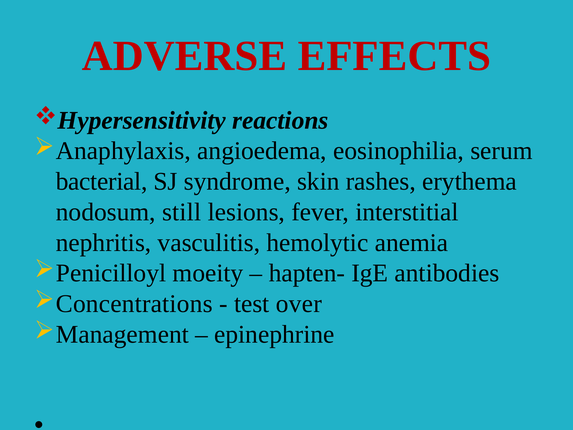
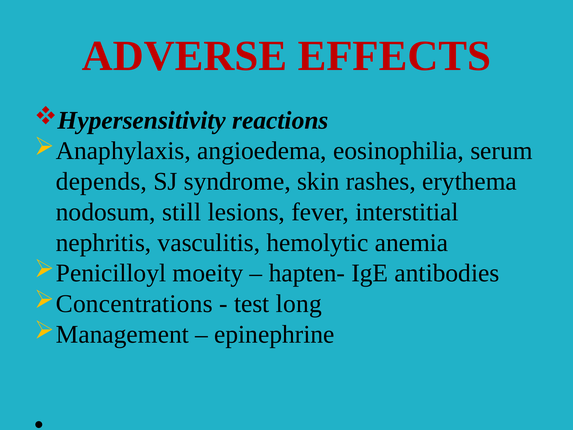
bacterial: bacterial -> depends (101, 181)
over: over -> long (299, 304)
